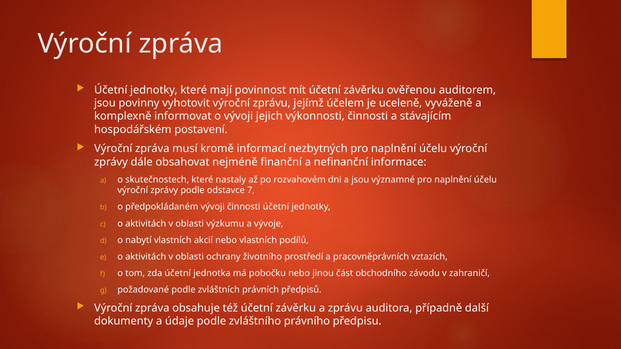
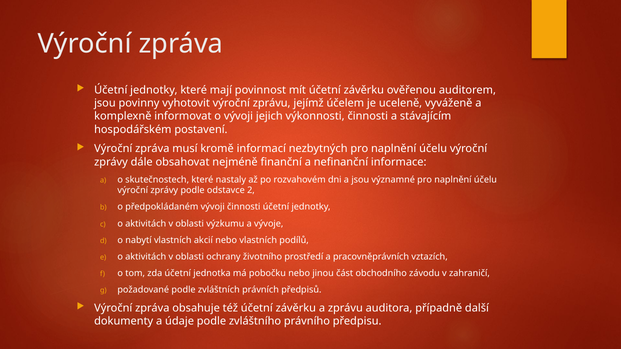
7: 7 -> 2 (251, 191)
